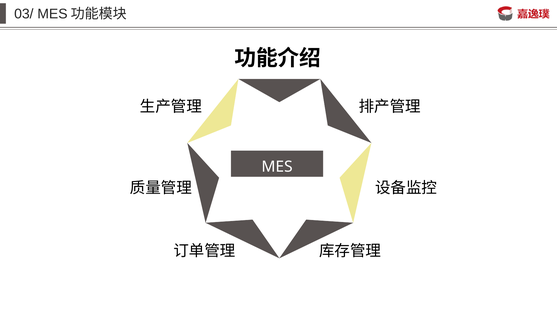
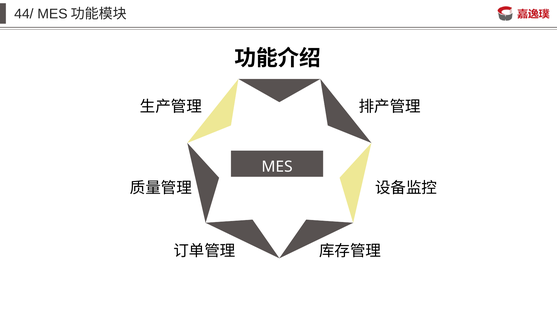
03/: 03/ -> 44/ (24, 14)
